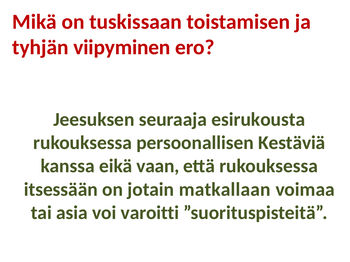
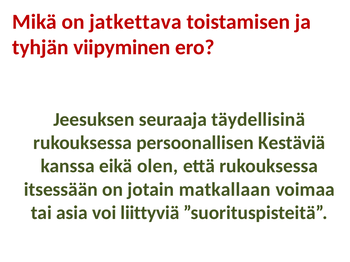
tuskissaan: tuskissaan -> jatkettava (135, 22)
esirukousta: esirukousta -> täydellisinä (258, 120)
vaan: vaan -> olen (158, 166)
varoitti: varoitti -> liittyviä (150, 213)
